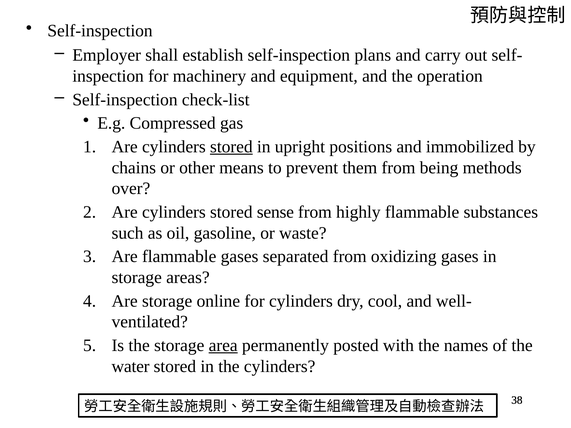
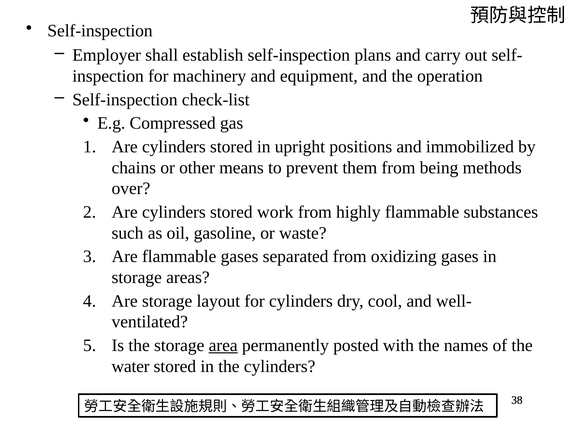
stored underline: present -> none (231, 147)
sense: sense -> work (275, 212)
online: online -> layout (218, 301)
